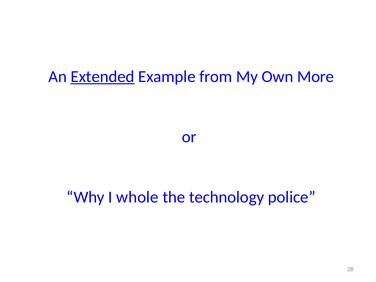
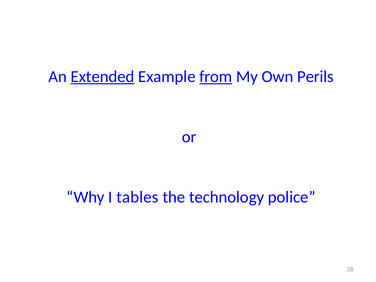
from underline: none -> present (216, 77)
More: More -> Perils (315, 77)
whole: whole -> tables (137, 197)
